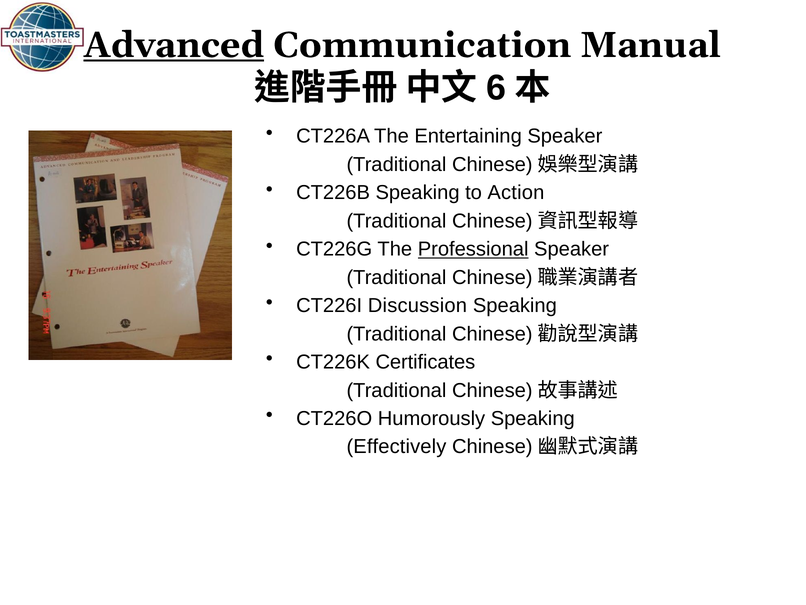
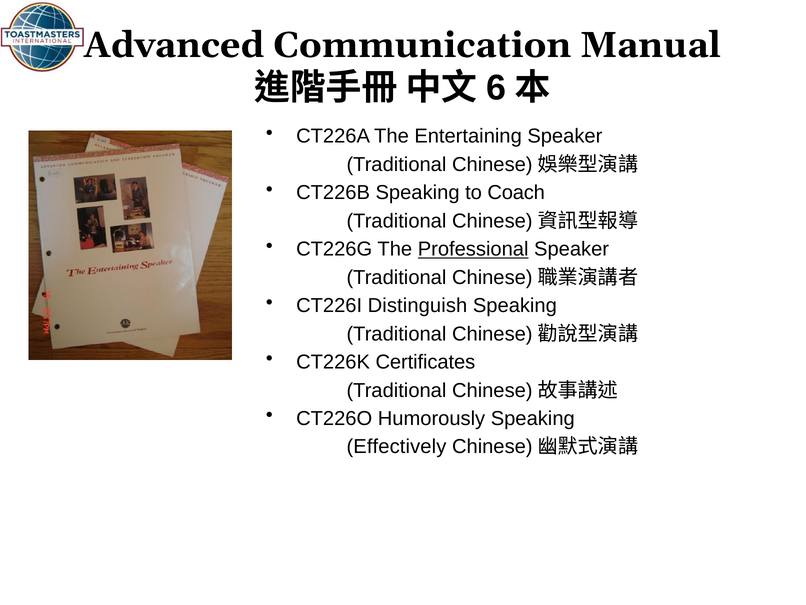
Advanced underline: present -> none (174, 45)
Action: Action -> Coach (516, 193)
Discussion: Discussion -> Distinguish (417, 305)
